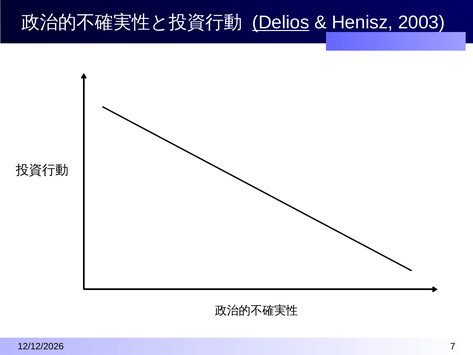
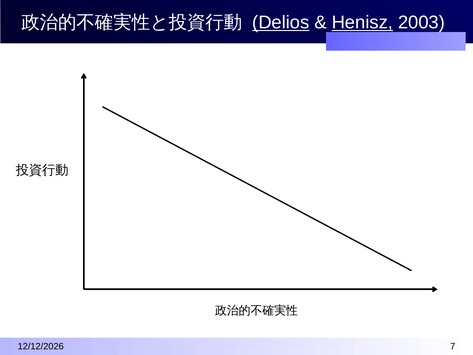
Henisz underline: none -> present (362, 23)
